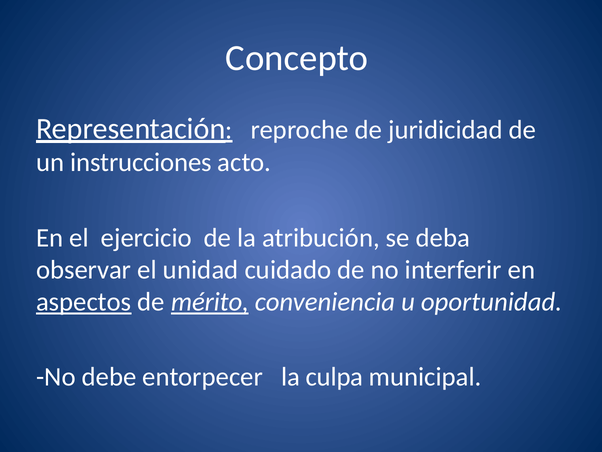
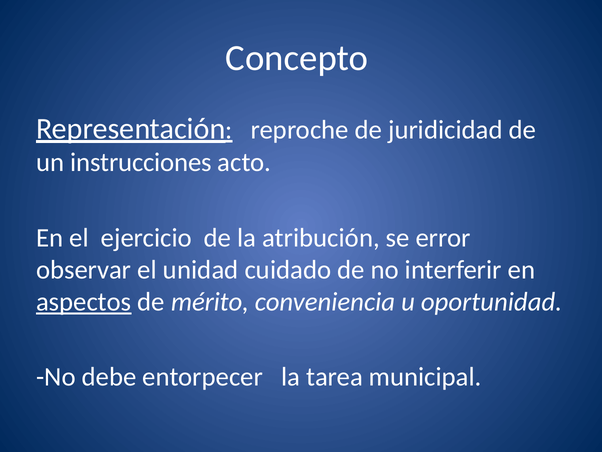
deba: deba -> error (443, 237)
mérito underline: present -> none (210, 302)
culpa: culpa -> tarea (335, 377)
